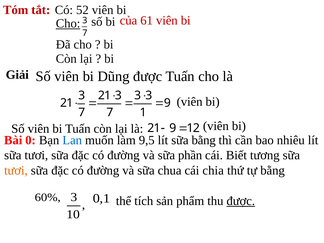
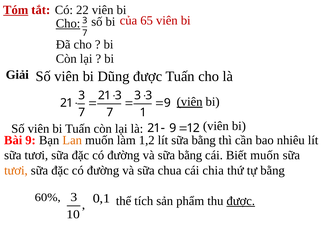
Tóm underline: none -> present (16, 10)
52: 52 -> 22 (82, 10)
61: 61 -> 65 (147, 20)
viên underline: none -> present (190, 102)
Bài 0: 0 -> 9 (31, 140)
Lan colour: blue -> orange (72, 140)
9,5: 9,5 -> 1,2 (147, 140)
và sữa phần: phần -> bằng (190, 155)
Biết tương: tương -> muốn (265, 155)
